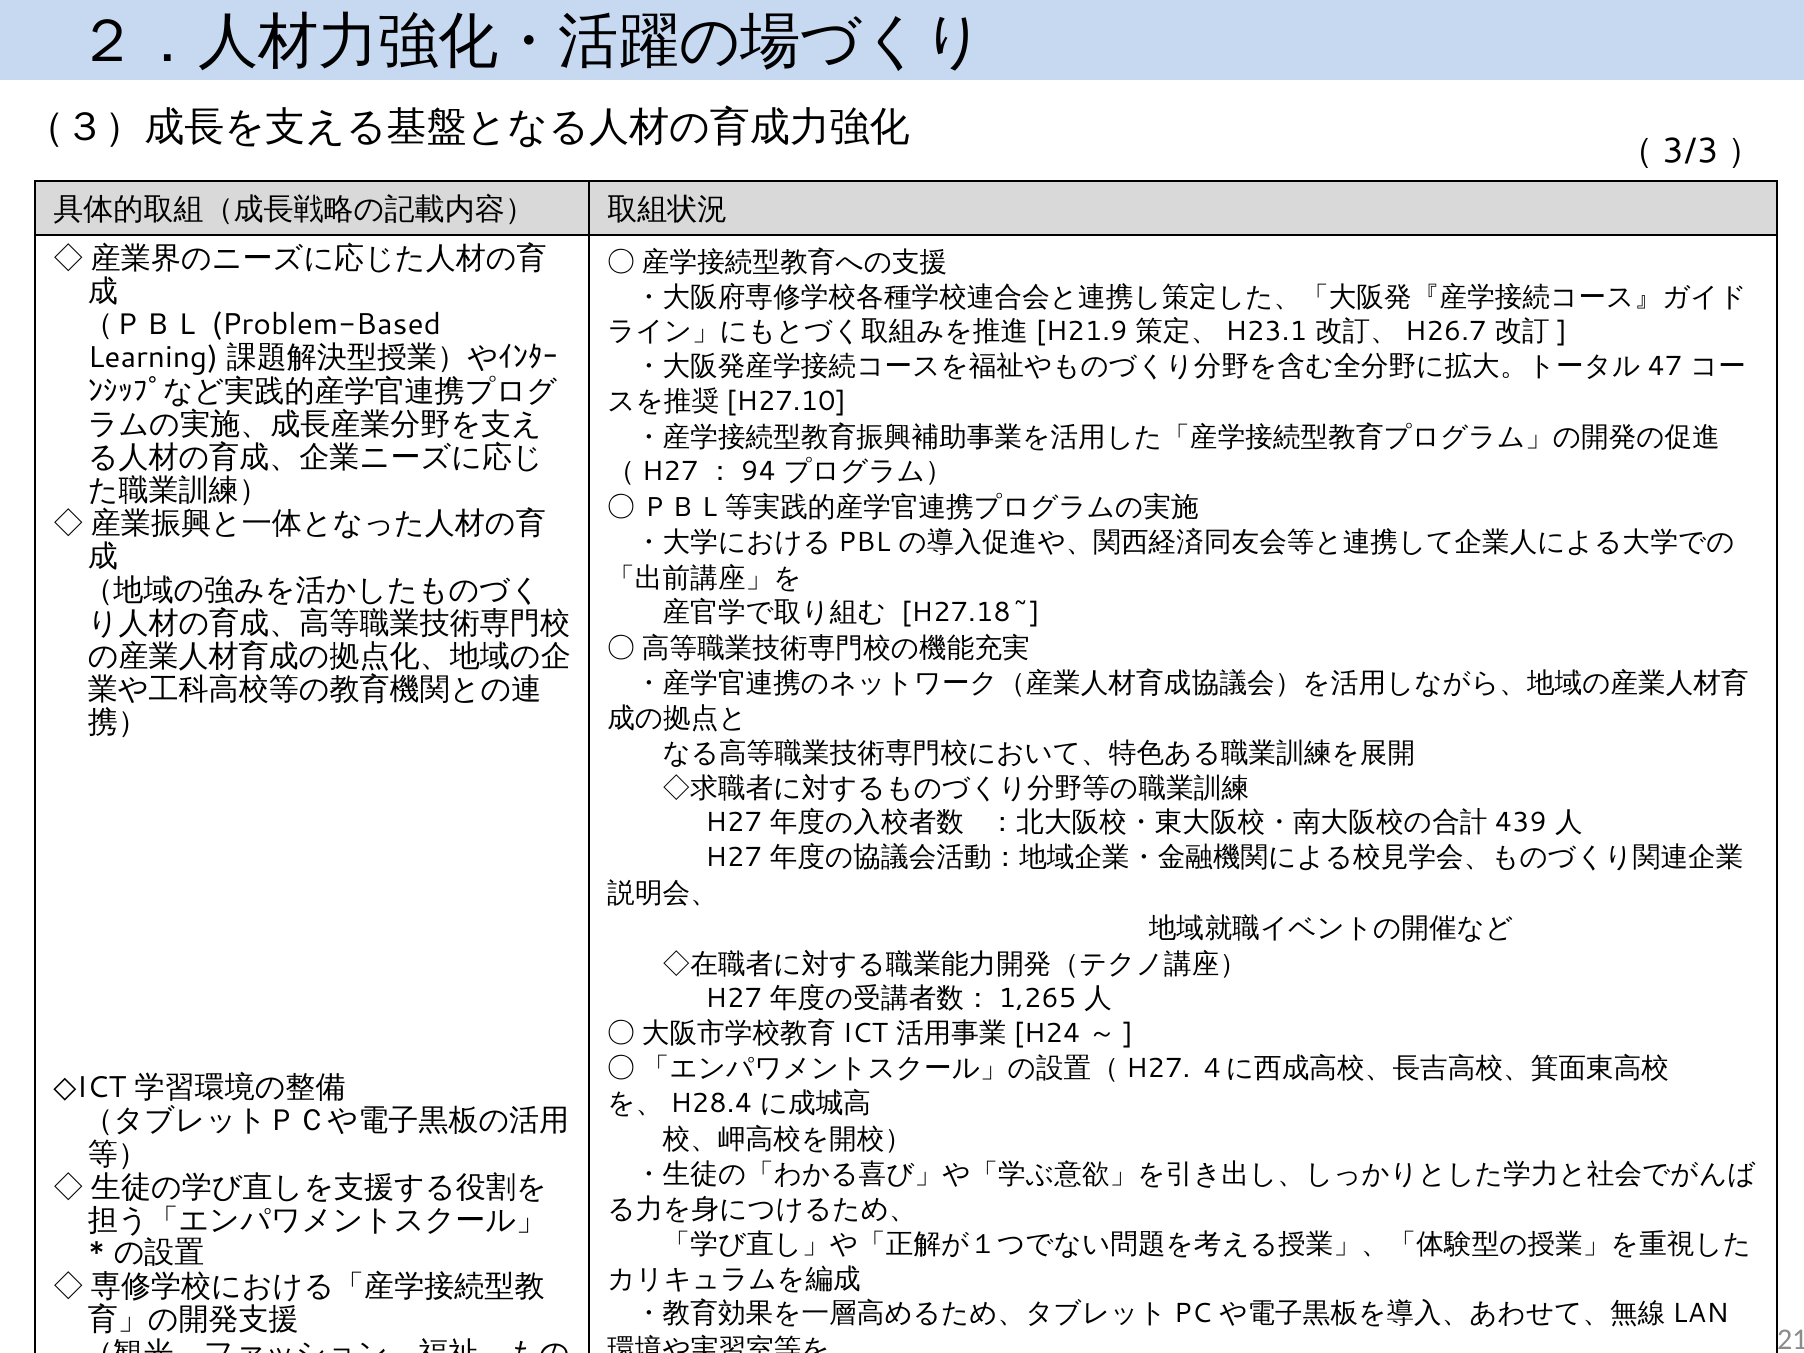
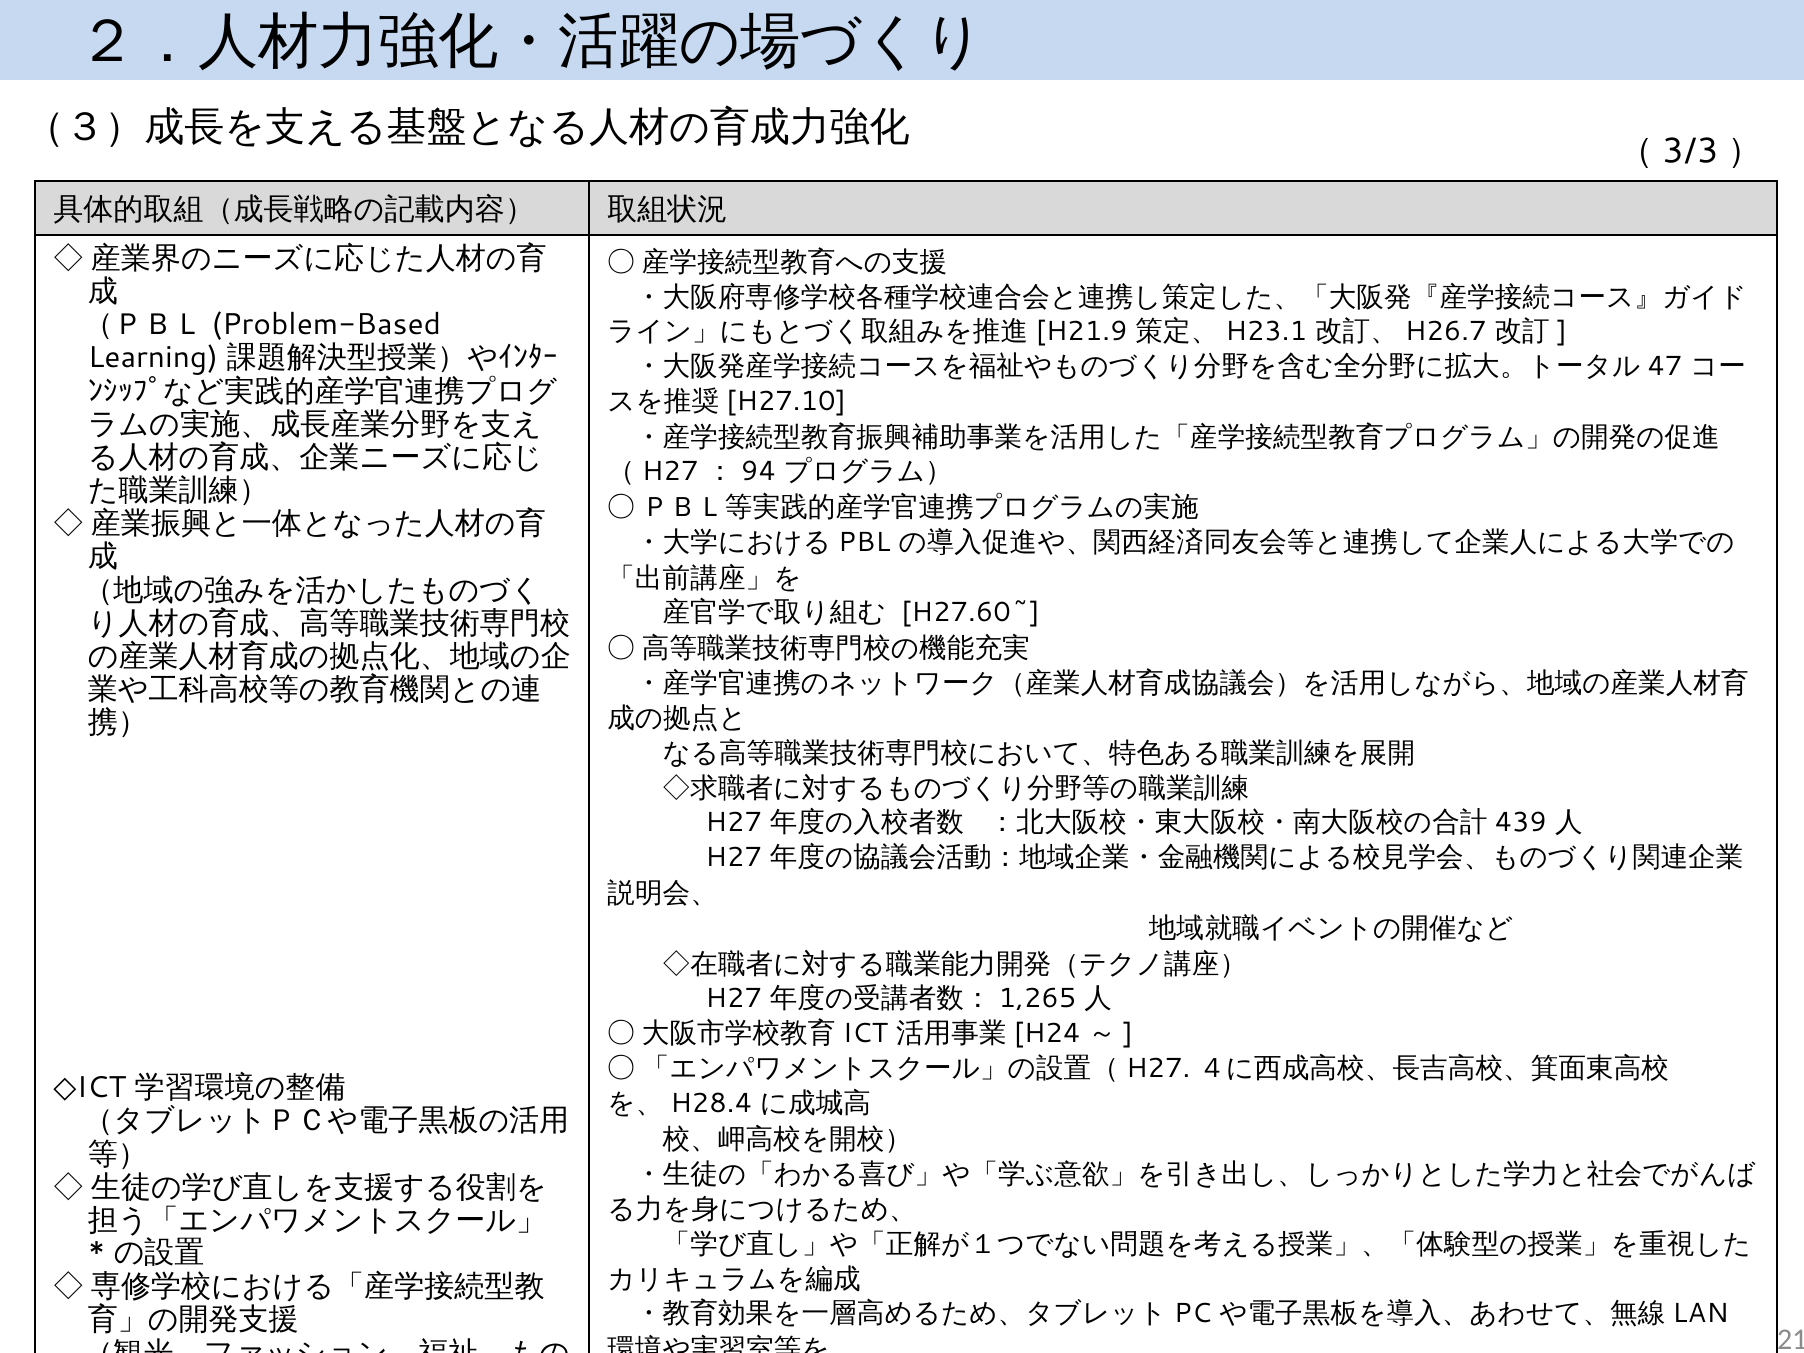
H27.18~: H27.18~ -> H27.60~ (971, 612)
